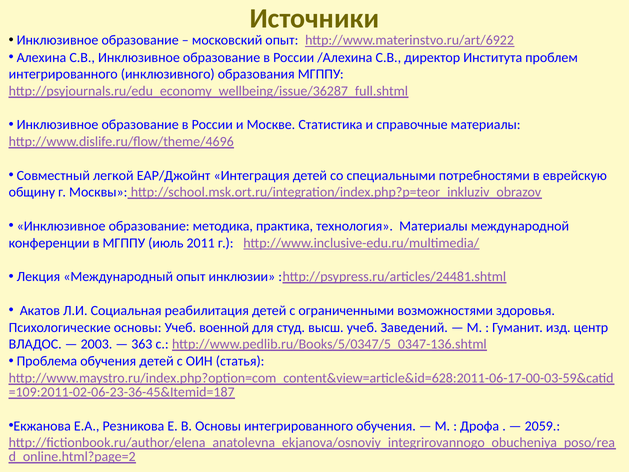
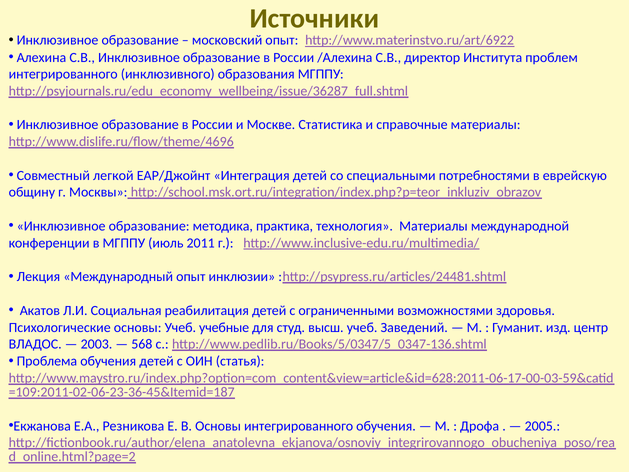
военной: военной -> учебные (224, 327)
363: 363 -> 568 (142, 344)
2059: 2059 -> 2005 (542, 426)
